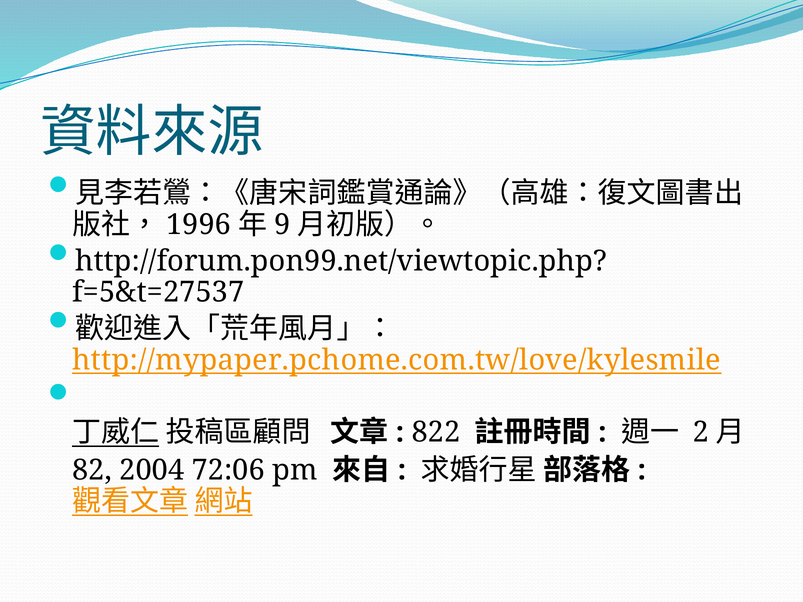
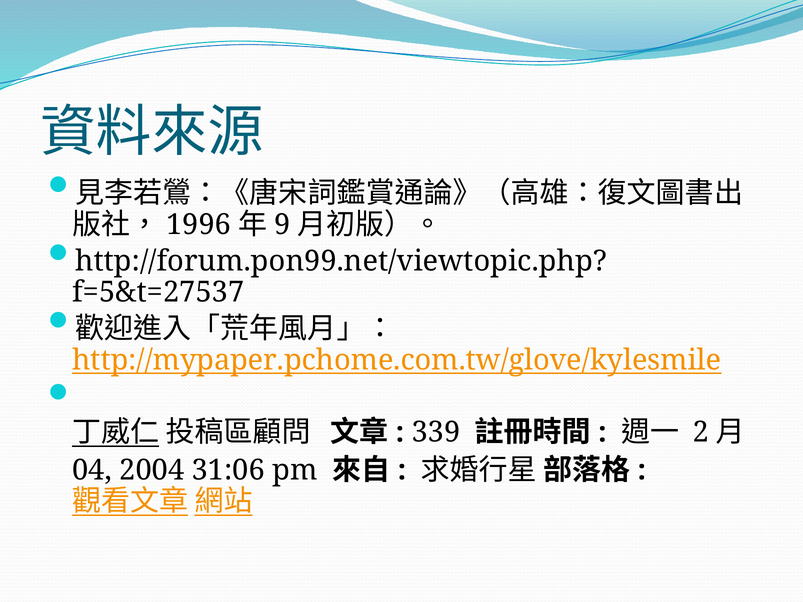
http://mypaper.pchome.com.tw/love/kylesmile: http://mypaper.pchome.com.tw/love/kylesmile -> http://mypaper.pchome.com.tw/glove/kylesmile (397, 360)
822: 822 -> 339 (436, 432)
82: 82 -> 04 (92, 470)
72:06: 72:06 -> 31:06 (228, 470)
